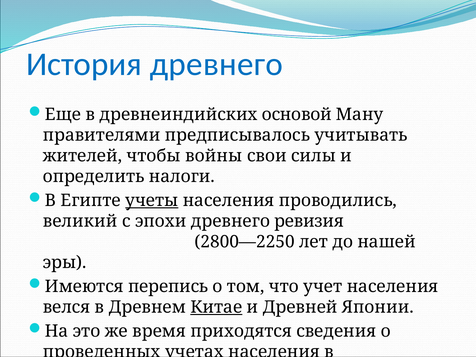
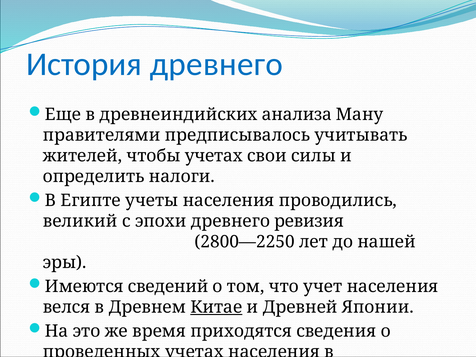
основой: основой -> анализа (297, 115)
чтобы войны: войны -> учетах (214, 156)
учеты underline: present -> none (152, 201)
перепись: перепись -> сведений (168, 286)
